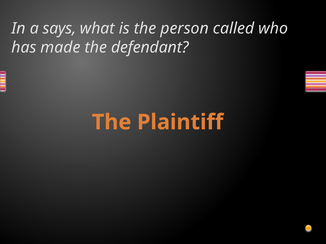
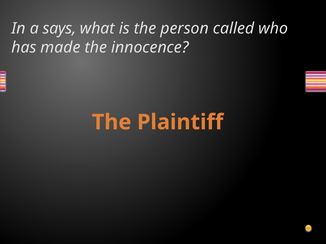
defendant: defendant -> innocence (150, 48)
